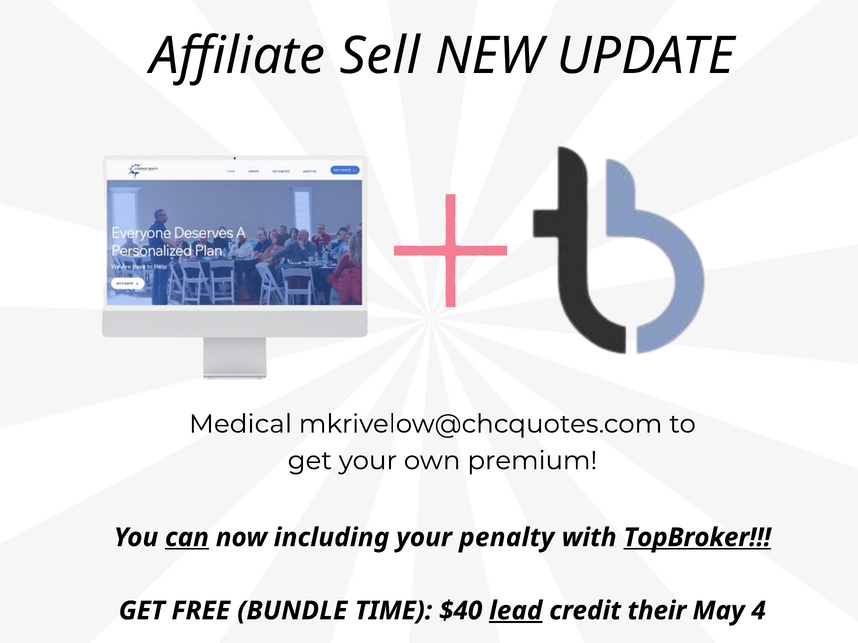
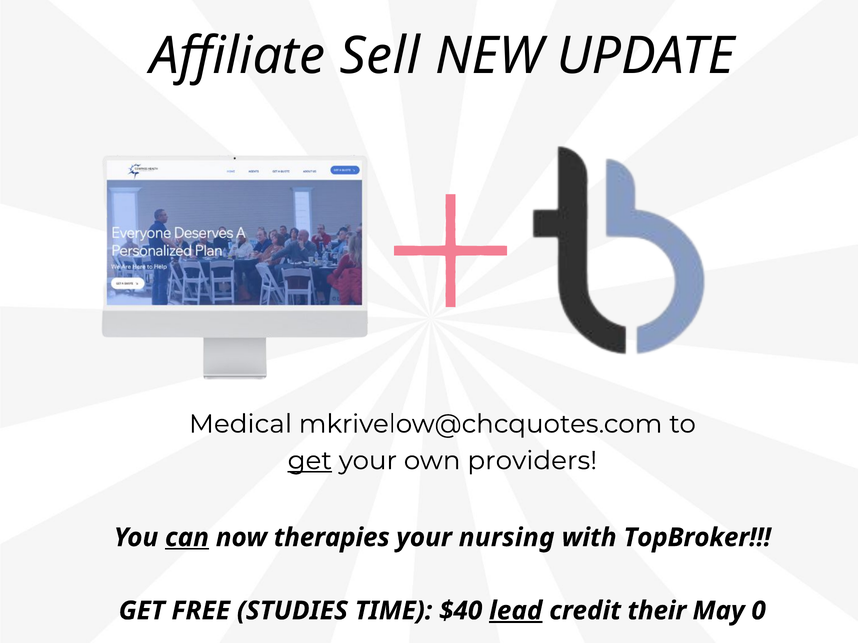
get underline: none -> present (310, 461)
premium: premium -> providers (532, 461)
including: including -> therapies (332, 538)
penalty: penalty -> nursing (507, 538)
TopBroker underline: present -> none (697, 538)
BUNDLE: BUNDLE -> STUDIES (292, 611)
4: 4 -> 0 (759, 611)
